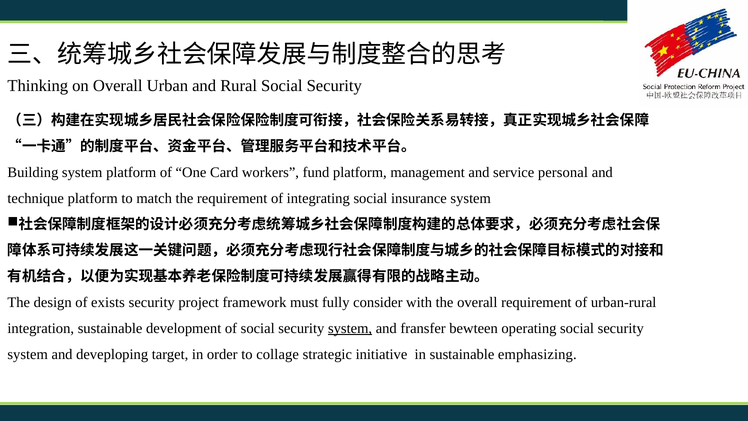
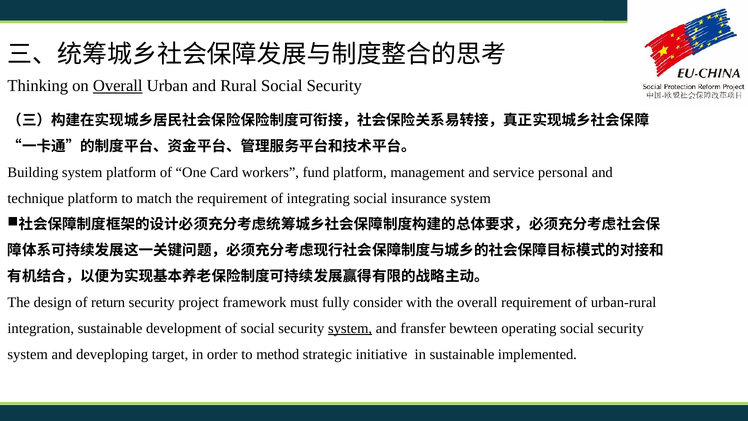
Overall underline: none -> present (118, 86)
exists: exists -> return (108, 302)
collage: collage -> method (278, 354)
emphasizing: emphasizing -> implemented (537, 354)
